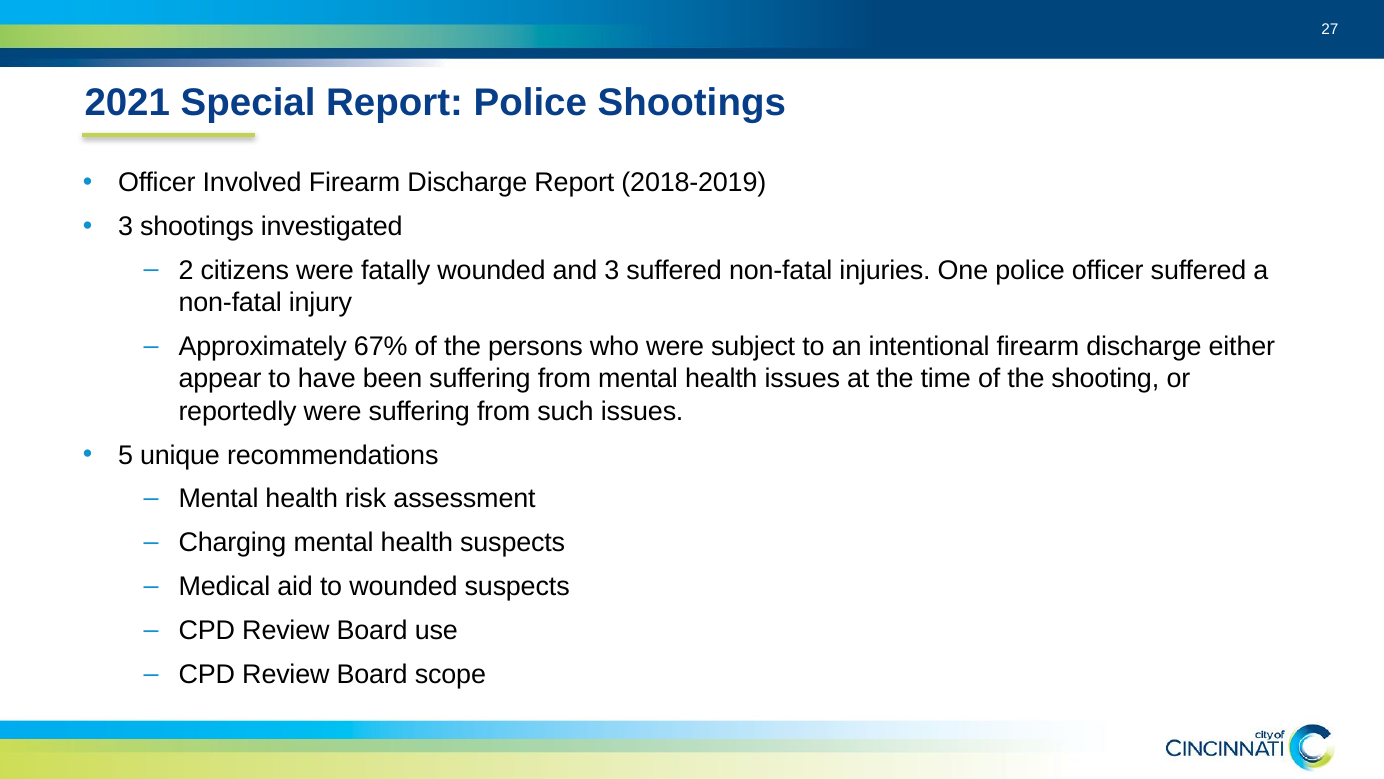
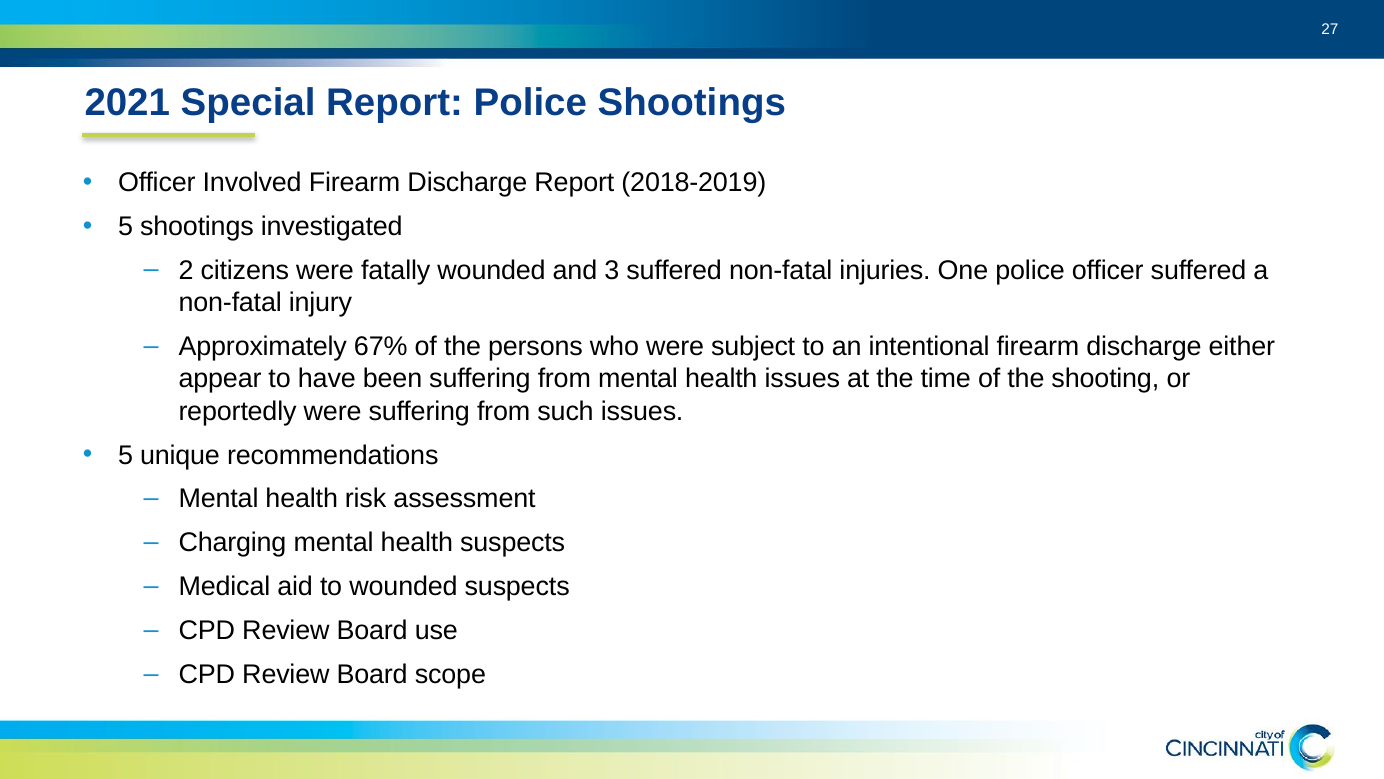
3: 3 -> 5 (126, 226)
